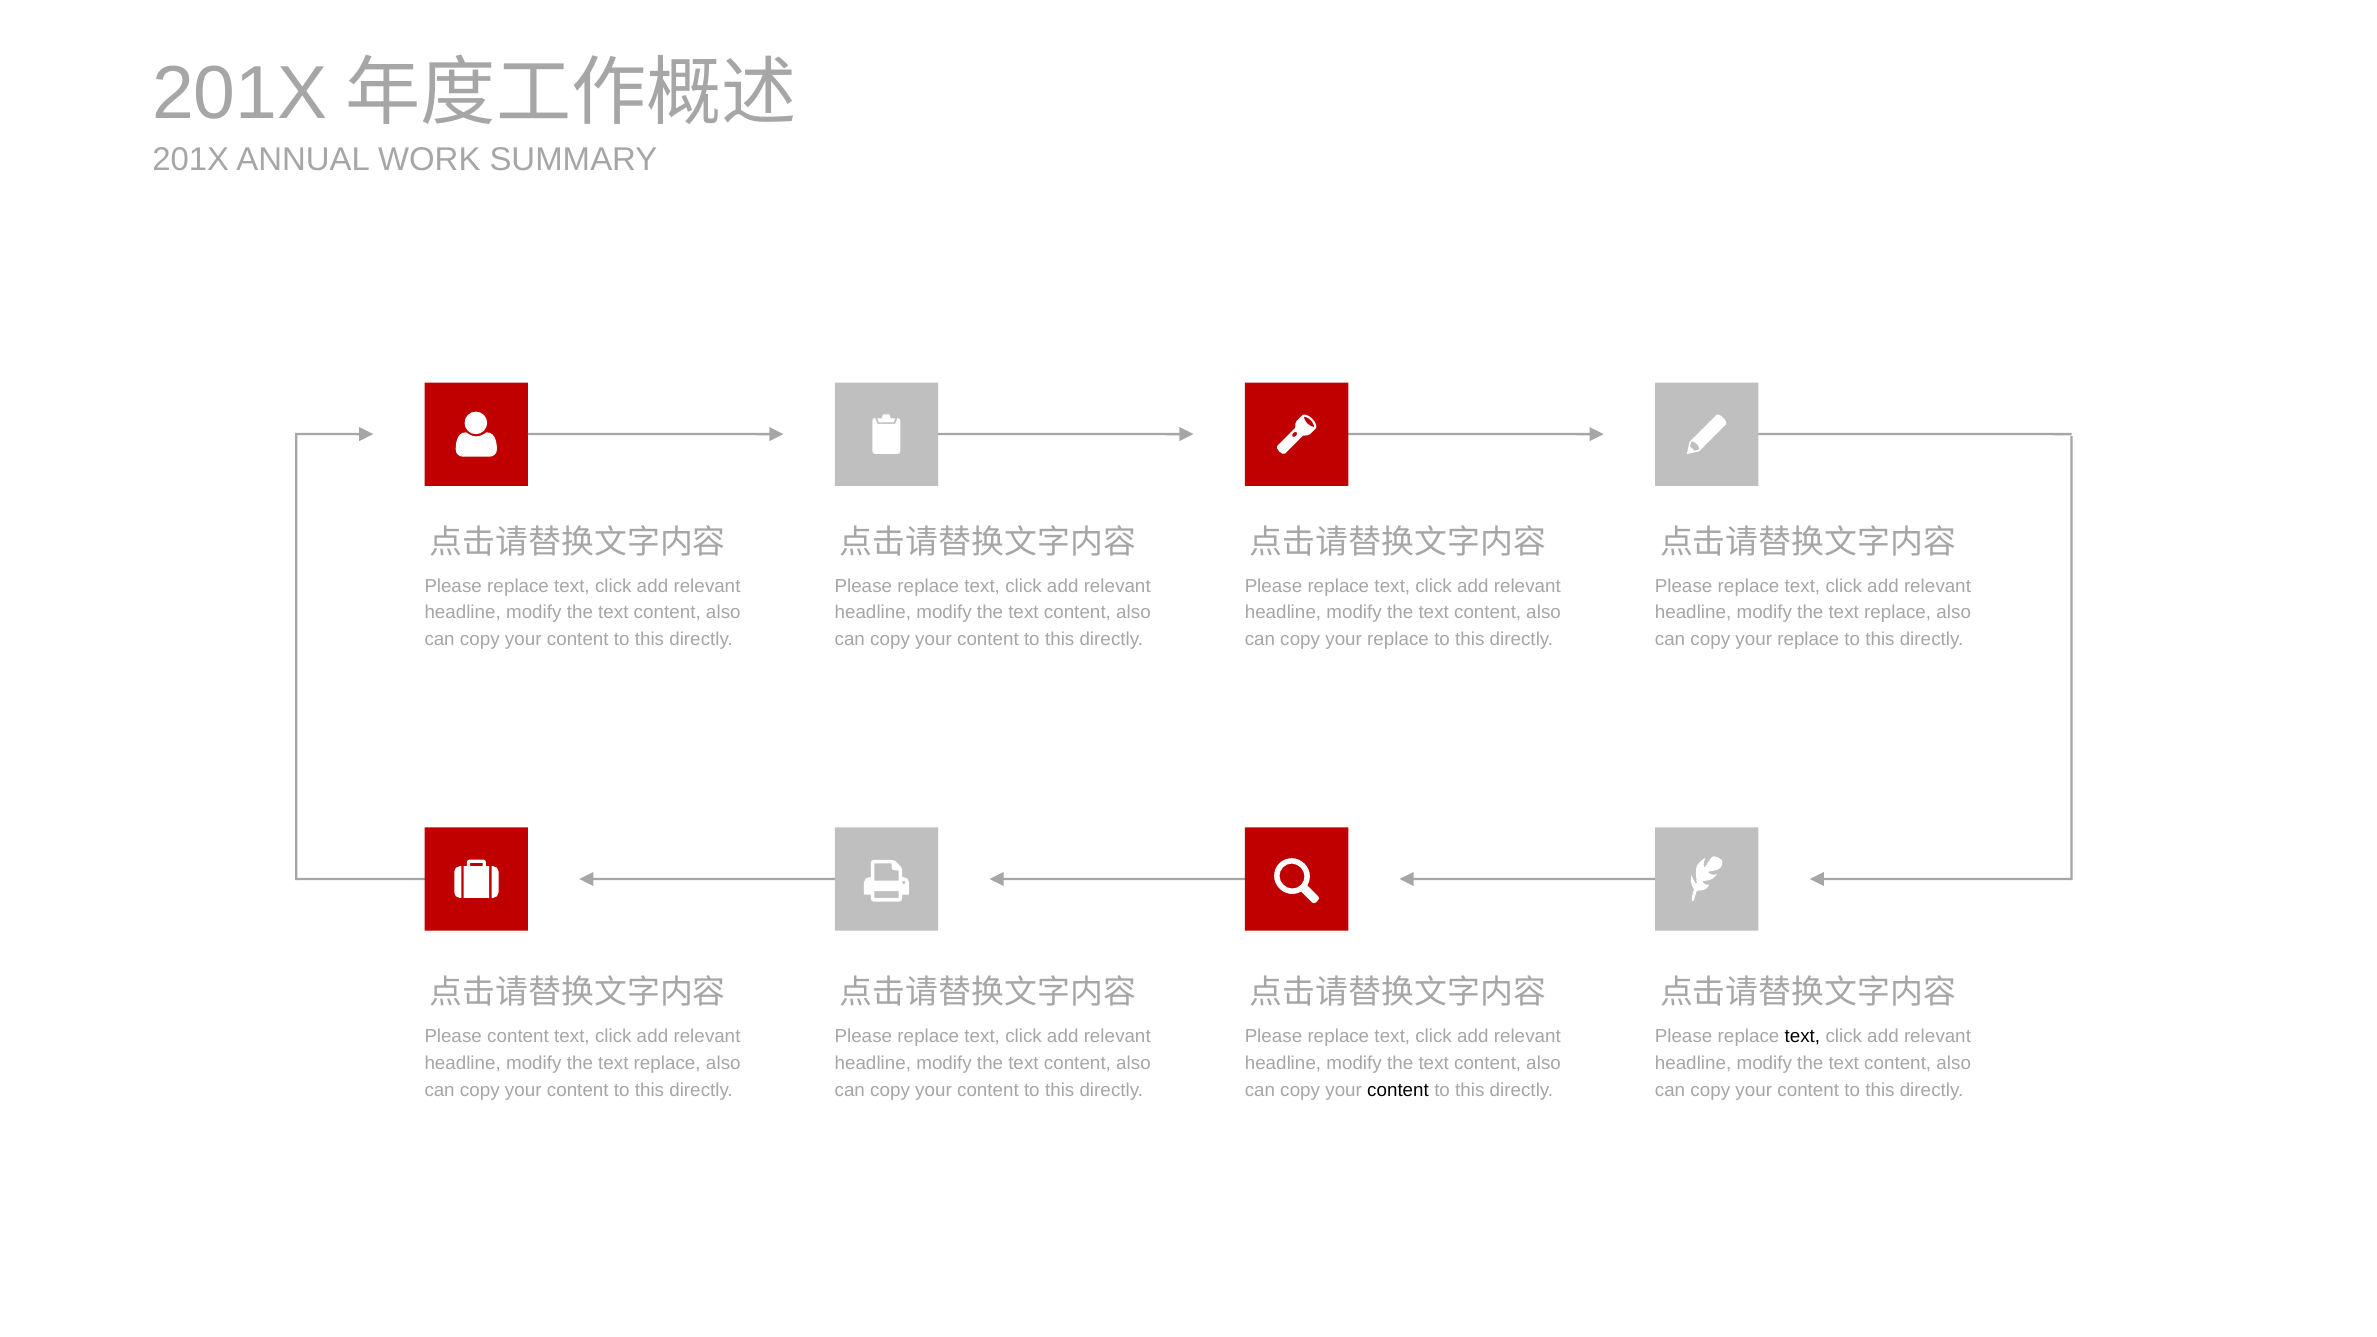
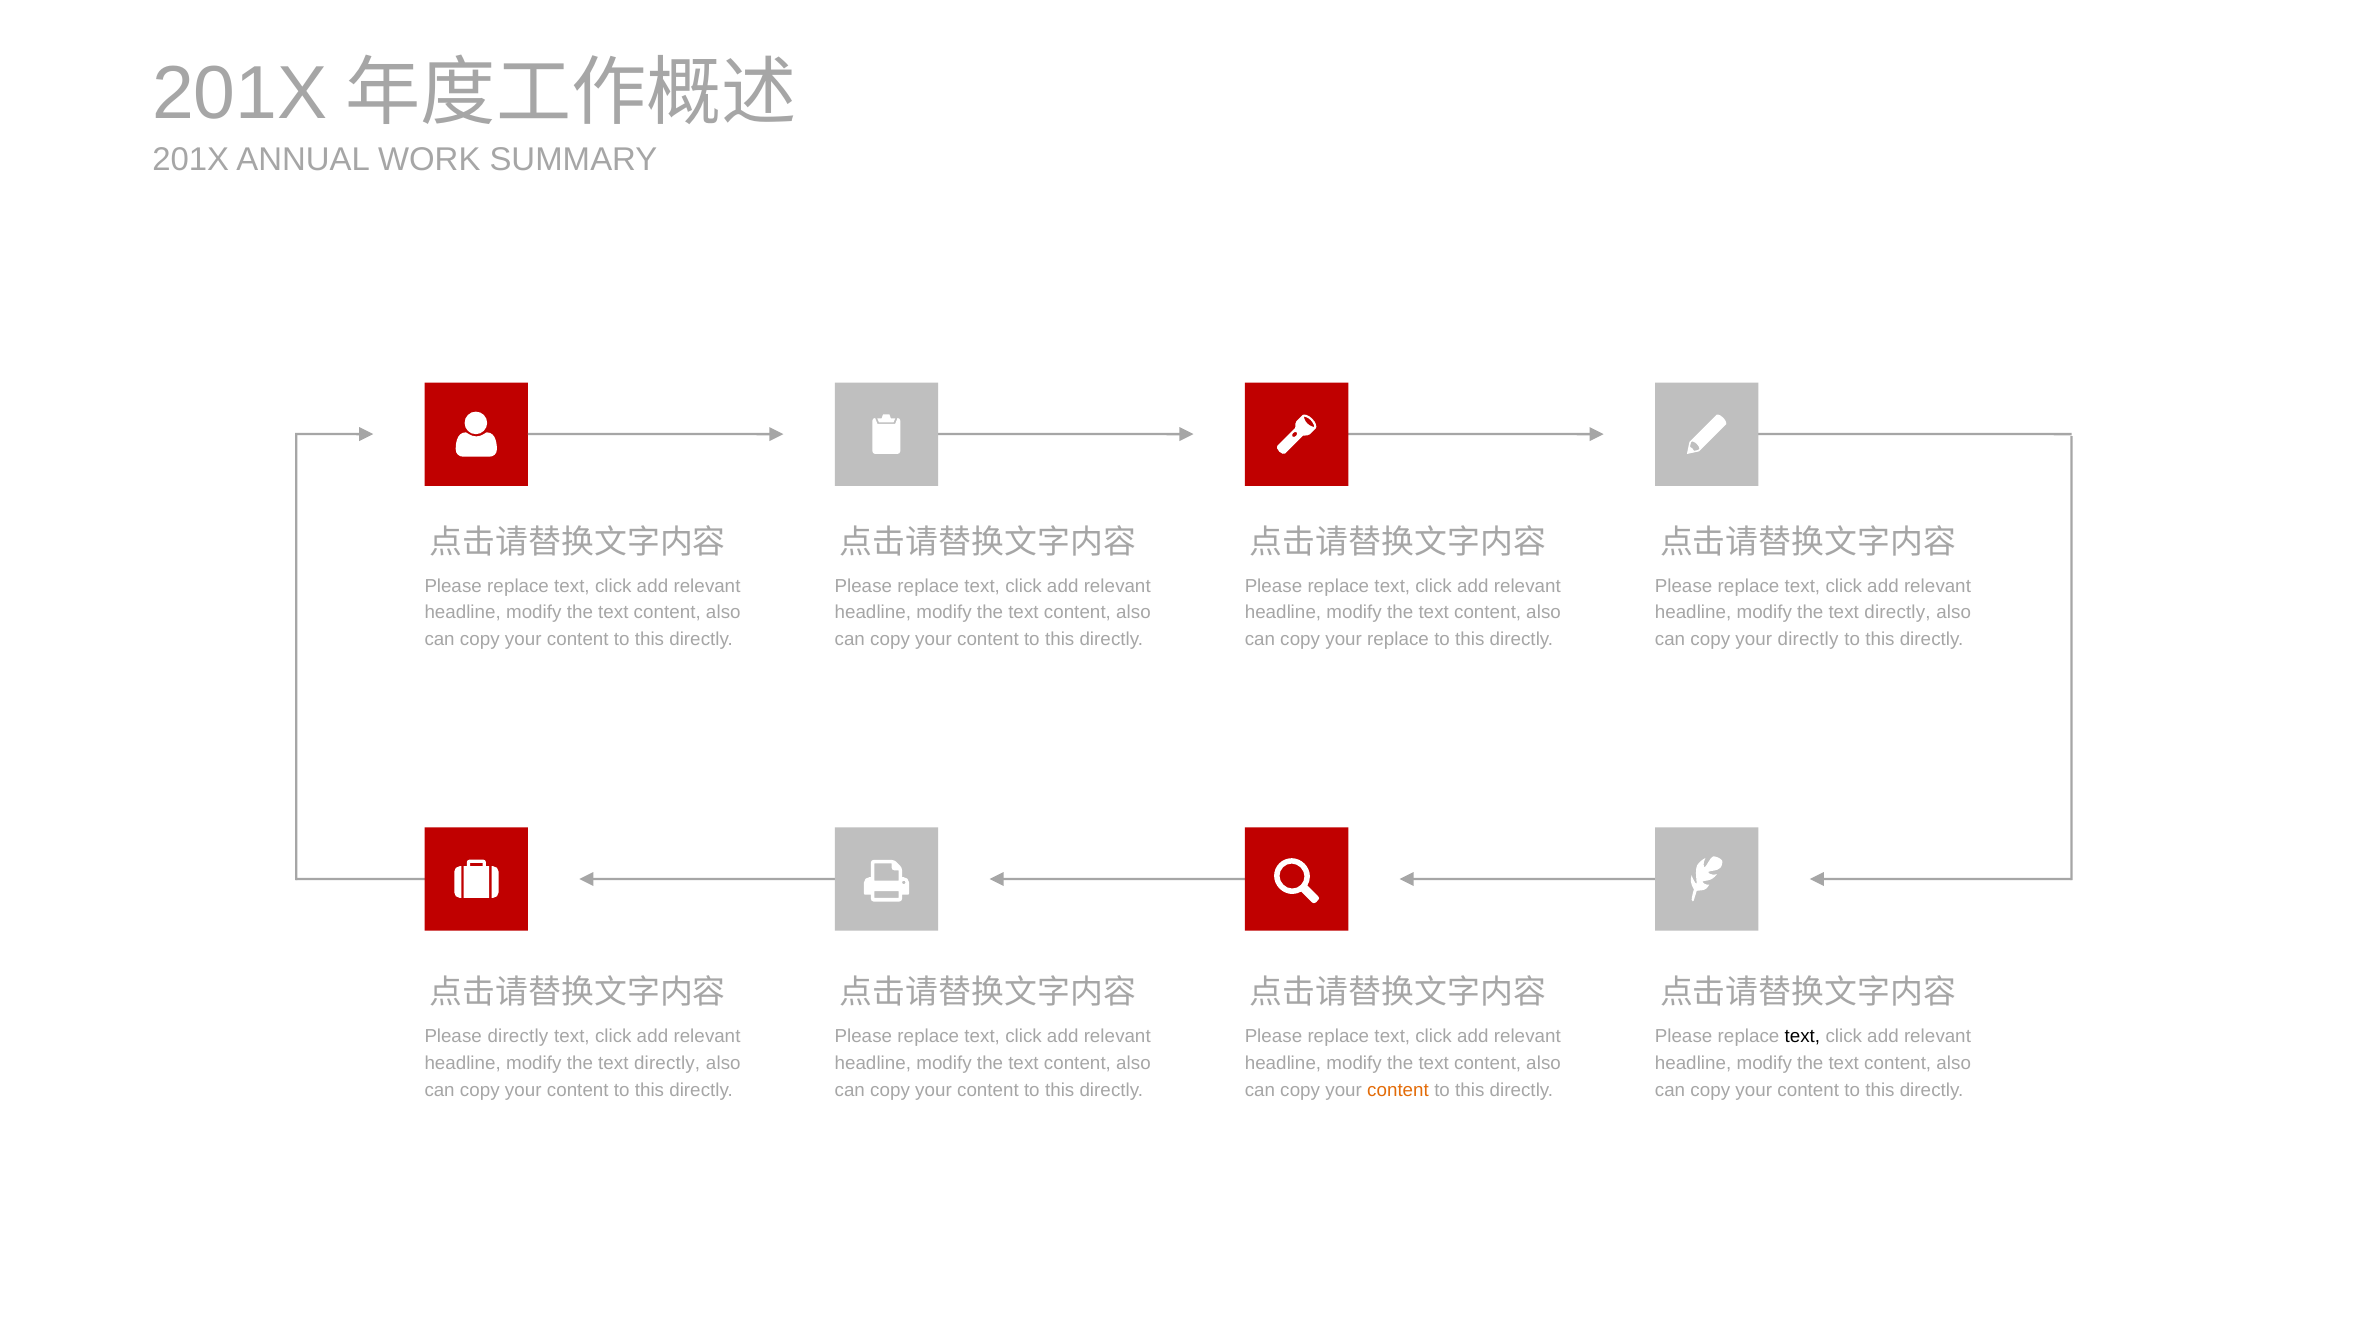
replace: replace -> directly (1898, 613)
replace: replace -> directly (1808, 640)
Please content: content -> directly (518, 1036)
replace: replace -> directly (667, 1063)
content colour: black -> orange (1398, 1090)
